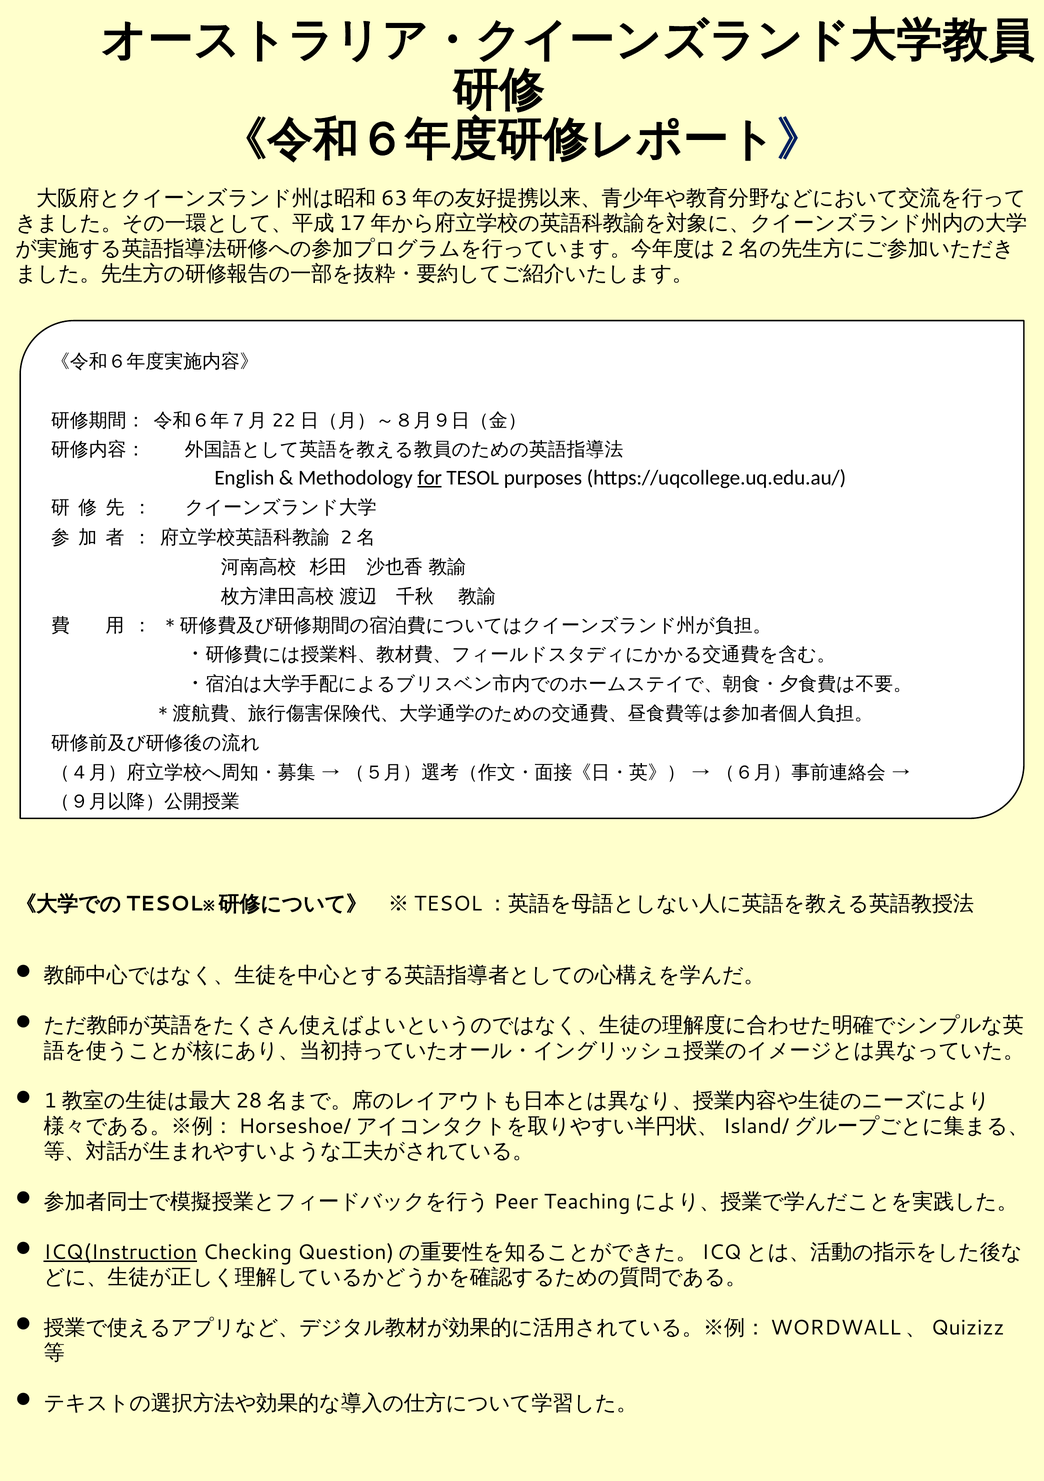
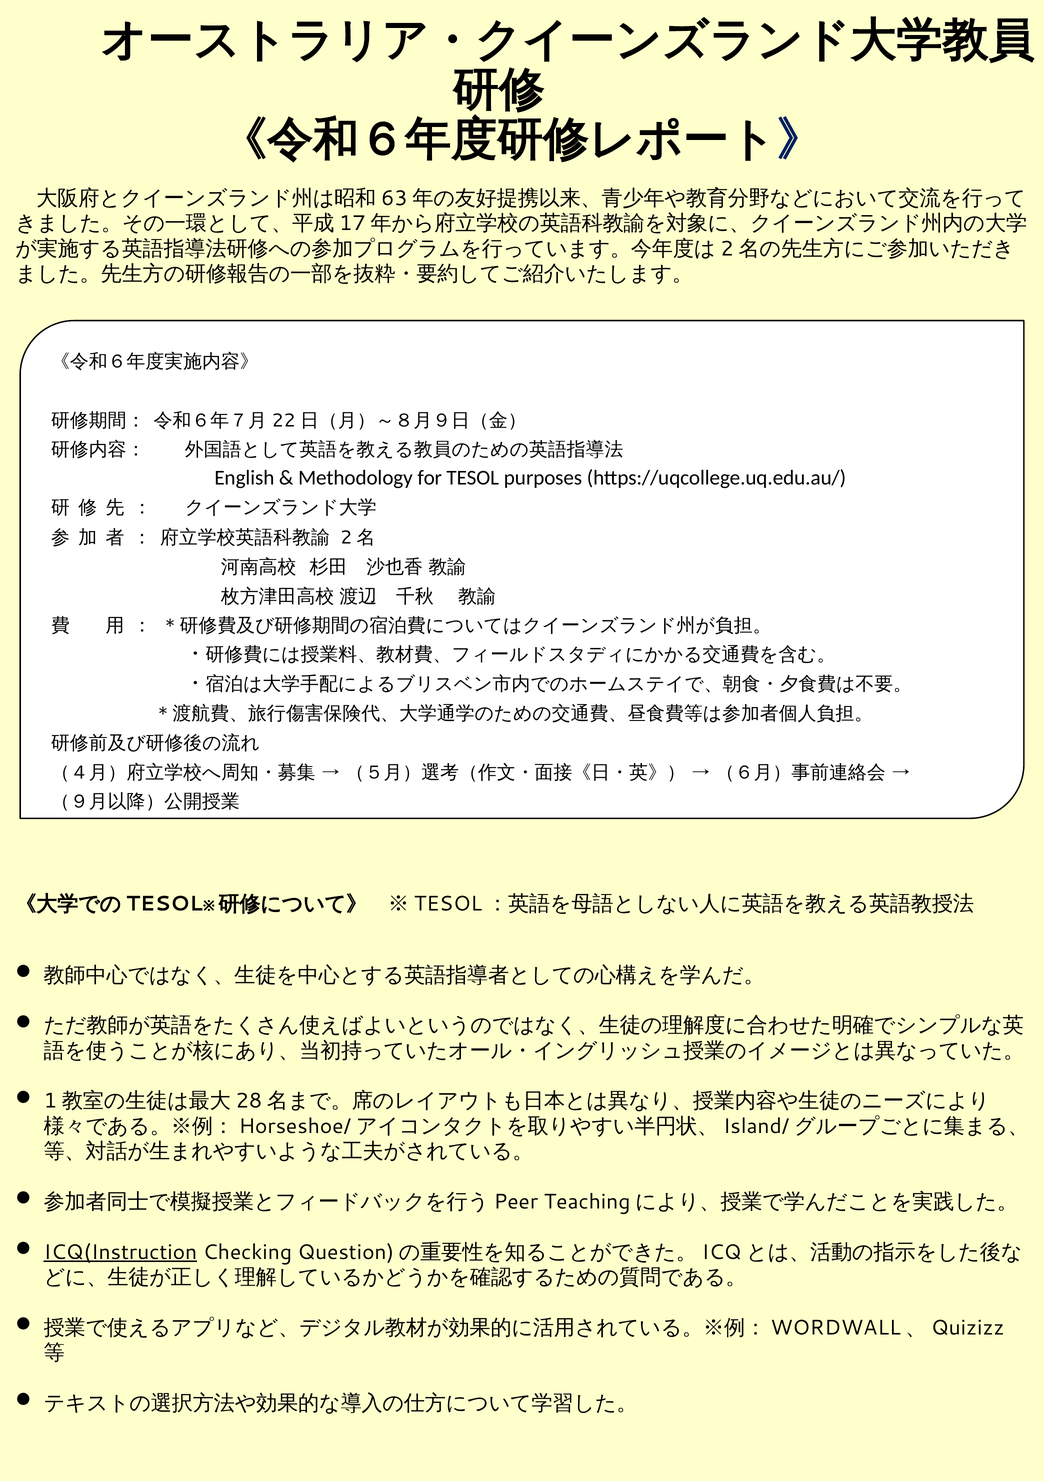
for underline: present -> none (430, 478)
